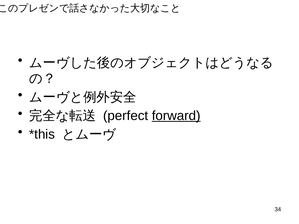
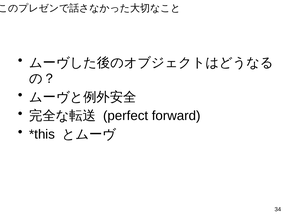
forward underline: present -> none (176, 116)
